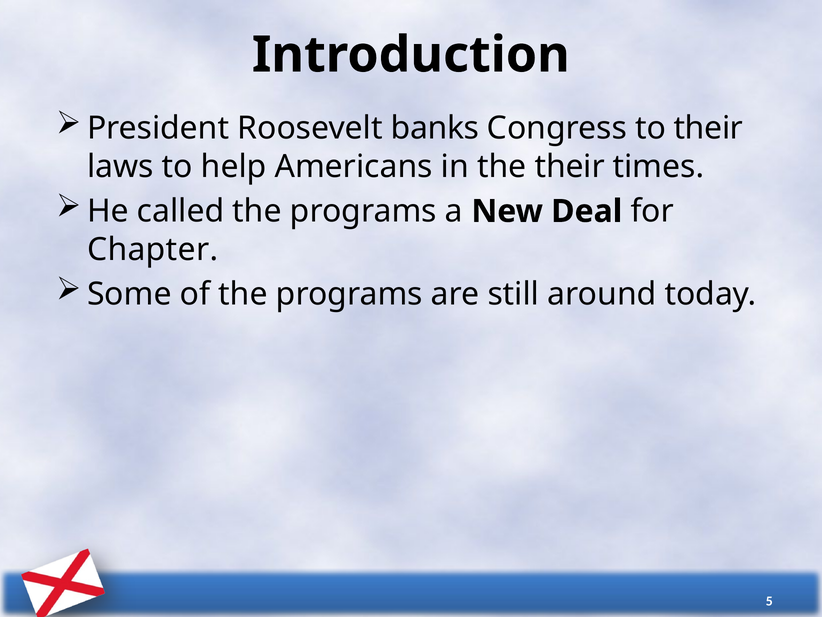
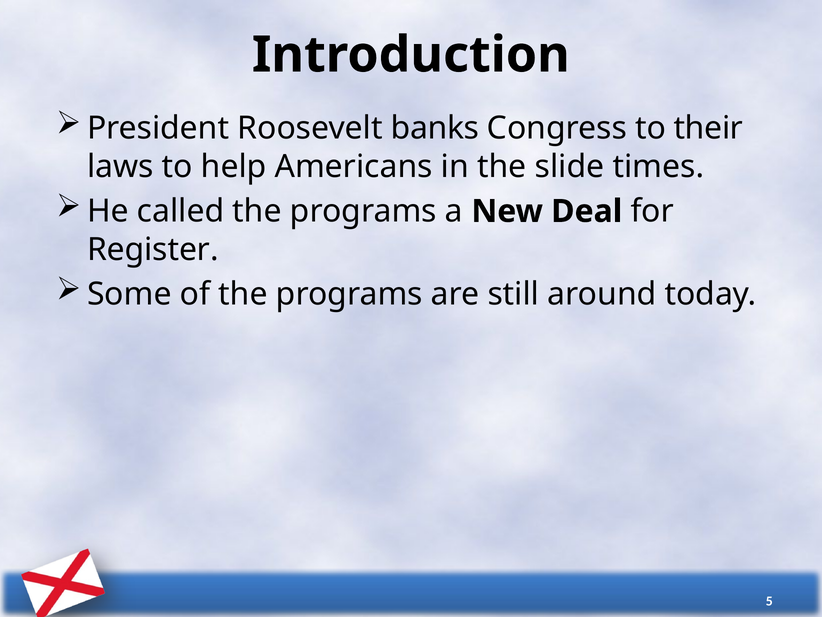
the their: their -> slide (570, 167)
Chapter: Chapter -> Register (153, 249)
